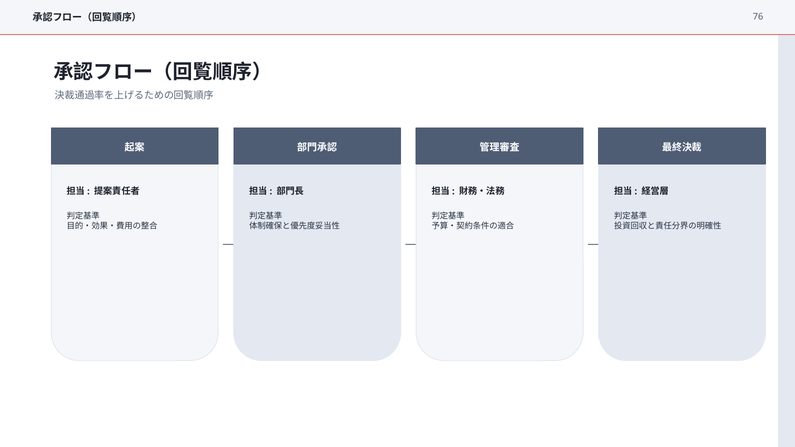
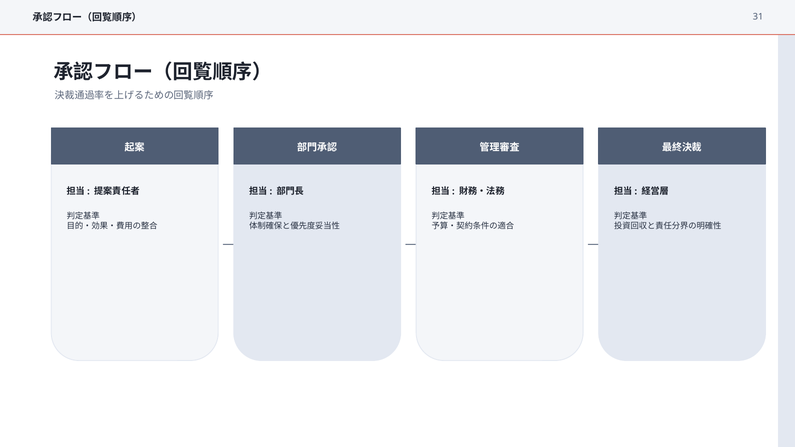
76: 76 -> 31 (758, 17)
